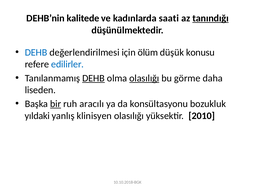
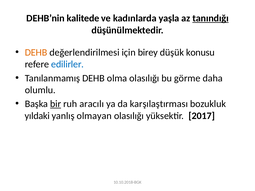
saati: saati -> yaşla (169, 18)
DEHB colour: blue -> orange (36, 53)
ölüm: ölüm -> birey (148, 53)
DEHB underline: present -> none (93, 78)
olasılığı underline: present -> none (144, 78)
liseden: liseden -> olumlu (40, 90)
konsültasyonu: konsültasyonu -> karşılaştırması (159, 104)
klinisyen: klinisyen -> olmayan (94, 116)
2010: 2010 -> 2017 (202, 116)
